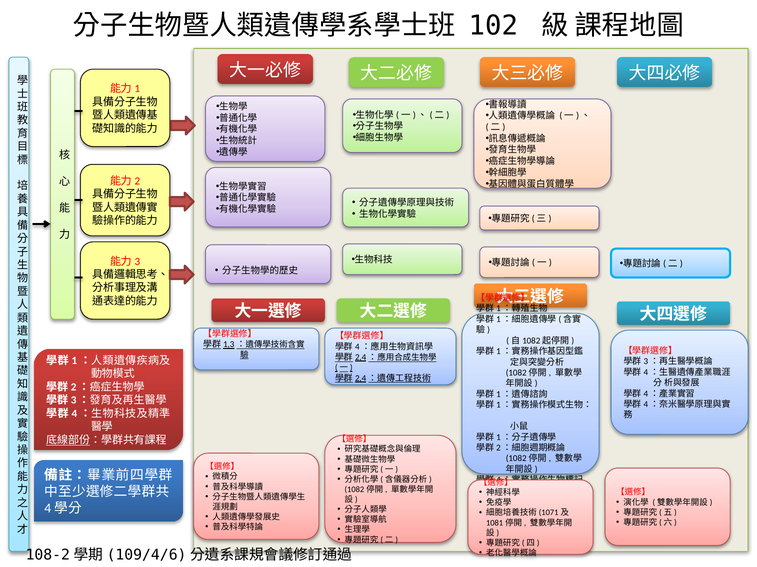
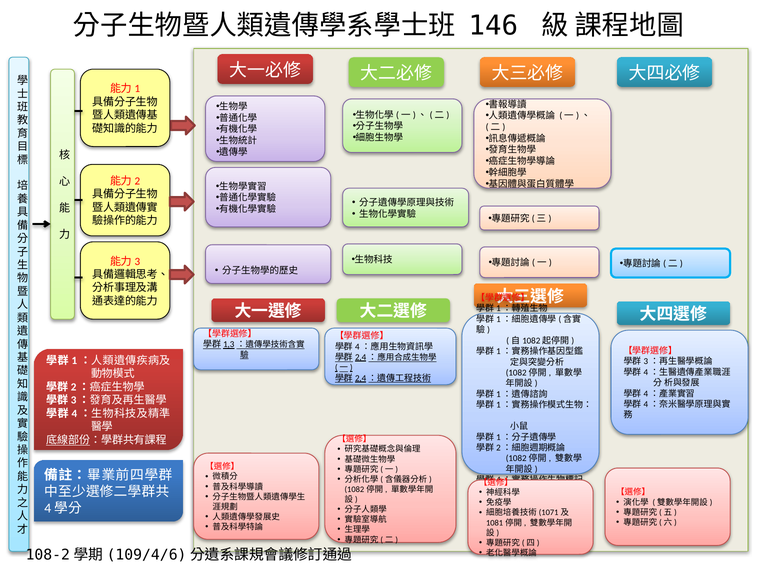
102: 102 -> 146 (493, 26)
